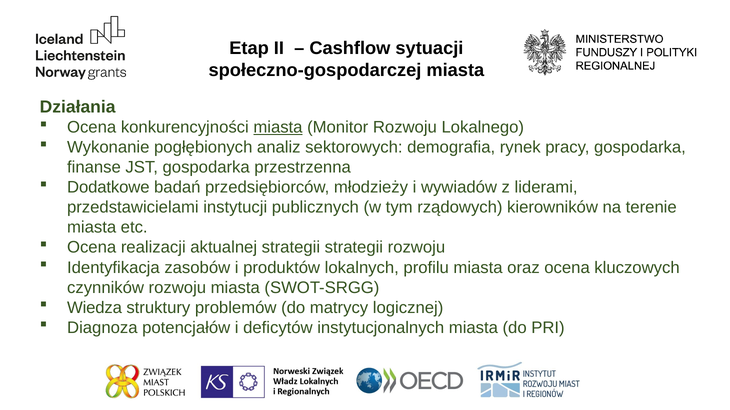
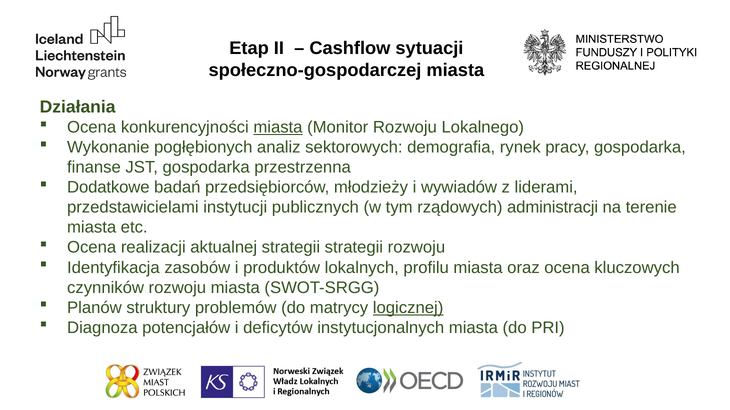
kierowników: kierowników -> administracji (553, 208)
Wiedza: Wiedza -> Planów (94, 308)
logicznej underline: none -> present (408, 308)
